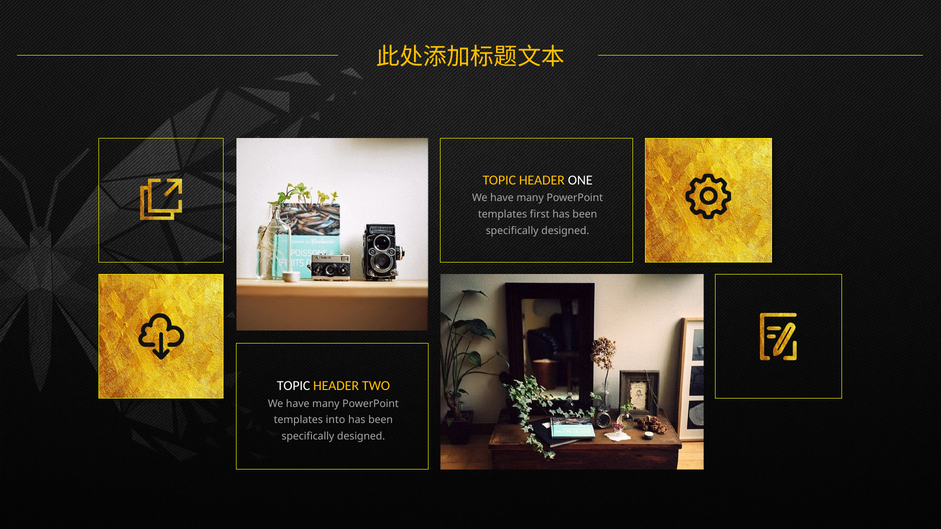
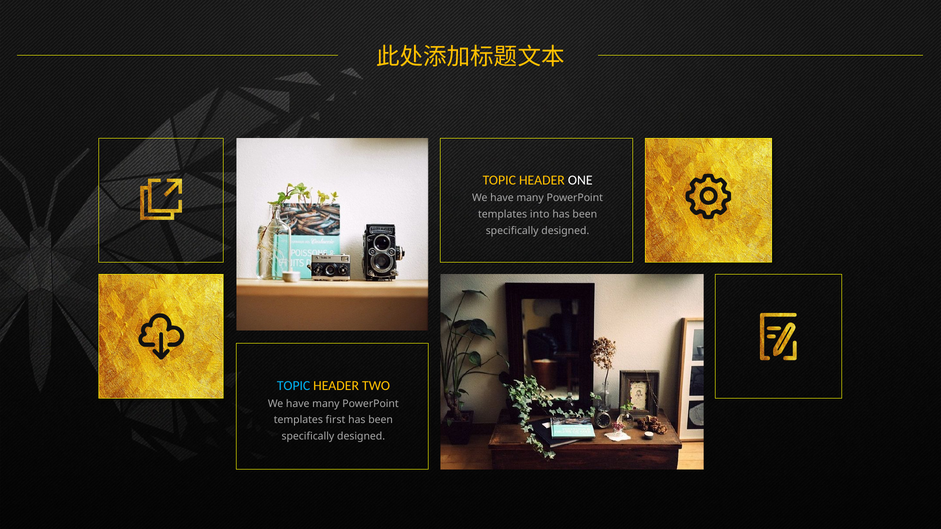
first: first -> into (540, 214)
TOPIC colour: white -> light blue (294, 386)
into: into -> first (335, 420)
